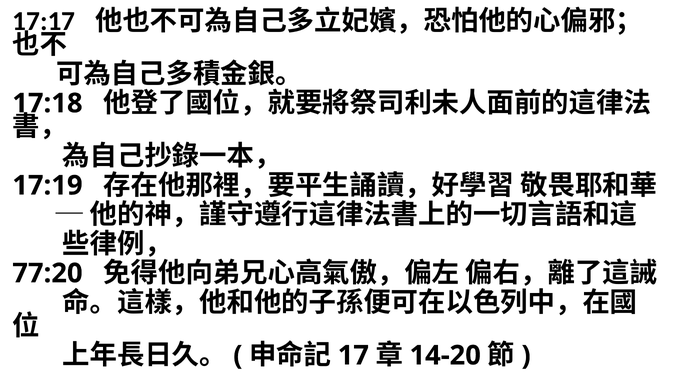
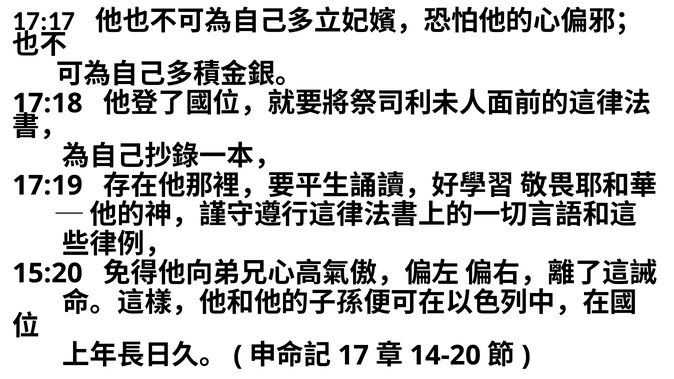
77:20: 77:20 -> 15:20 (47, 273)
